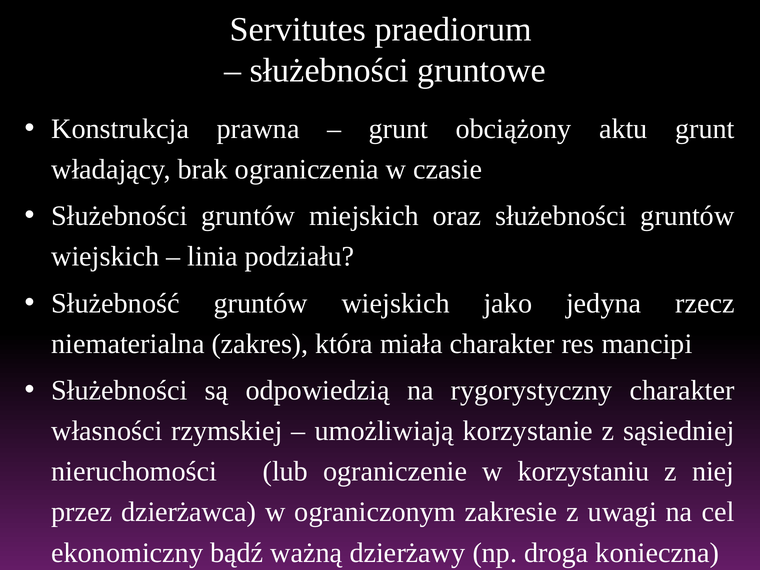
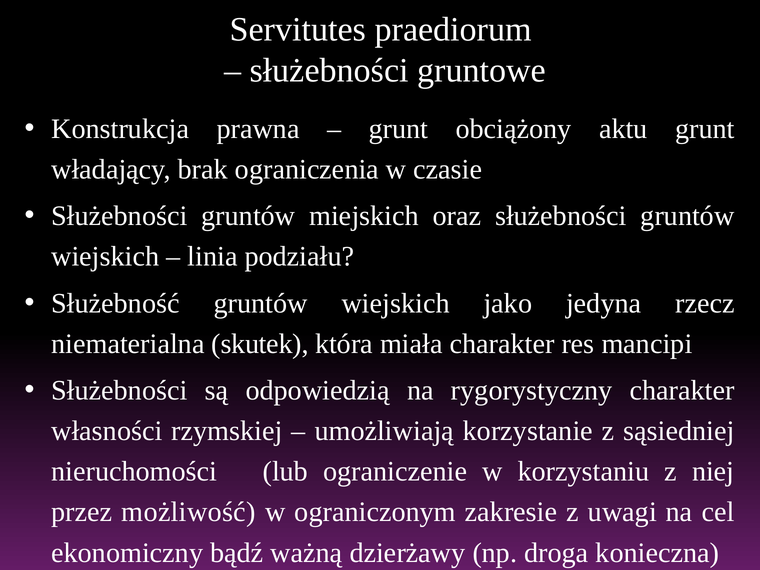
zakres: zakres -> skutek (260, 344)
dzierżawca: dzierżawca -> możliwość (188, 512)
